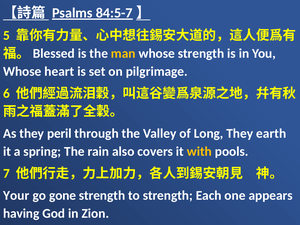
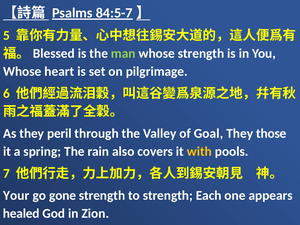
man colour: yellow -> light green (123, 53)
Long: Long -> Goal (209, 133)
earth: earth -> those (271, 133)
having: having -> healed (21, 213)
